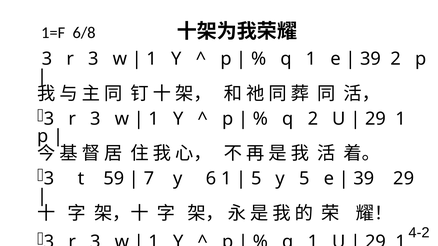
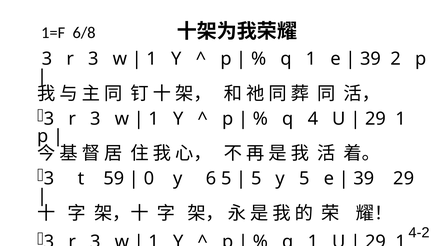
q 2: 2 -> 4 (313, 119)
7: 7 -> 0 (149, 179)
6 1: 1 -> 5 (226, 179)
